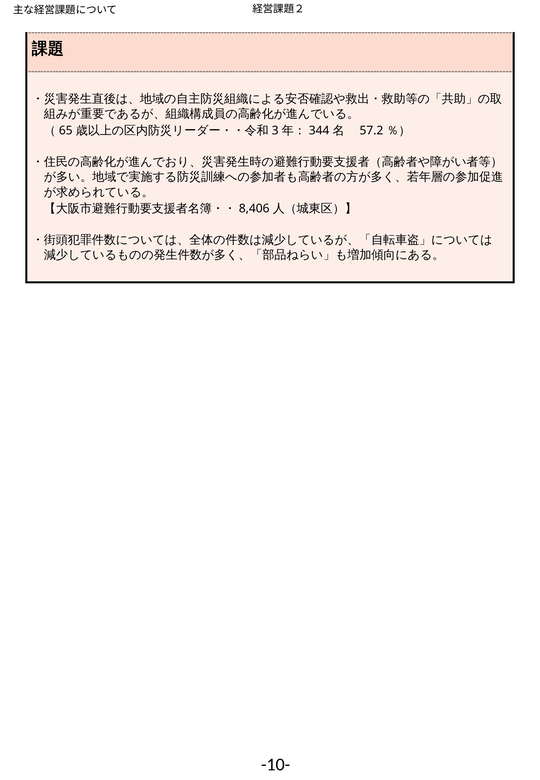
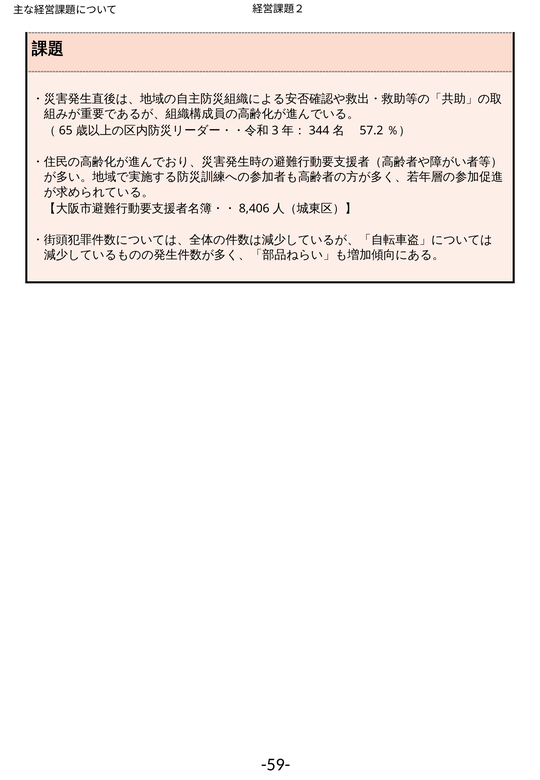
-10-: -10- -> -59- (276, 765)
